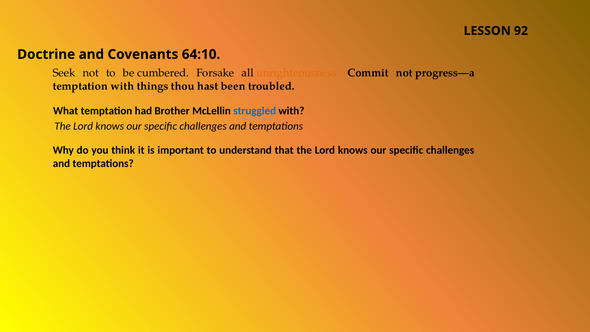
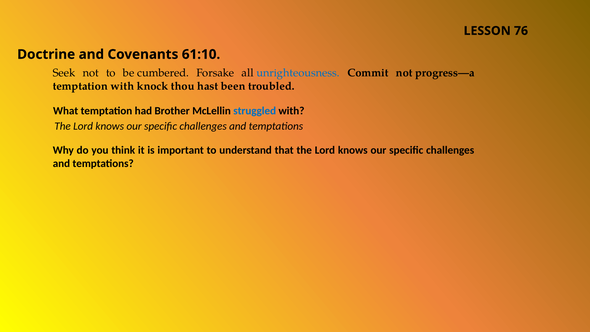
92: 92 -> 76 (521, 31)
64:10: 64:10 -> 61:10 (201, 54)
unrighteousness colour: orange -> blue (298, 73)
things: things -> knock (153, 86)
